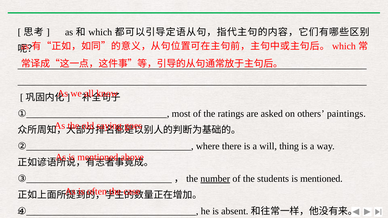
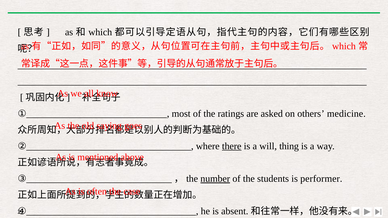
paintings: paintings -> medicine (346, 114)
there underline: none -> present (232, 146)
students is mentioned: mentioned -> performer (321, 179)
